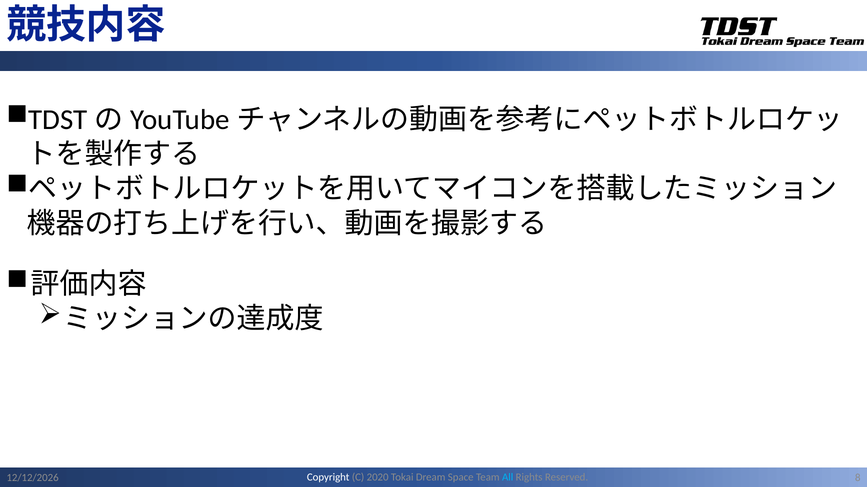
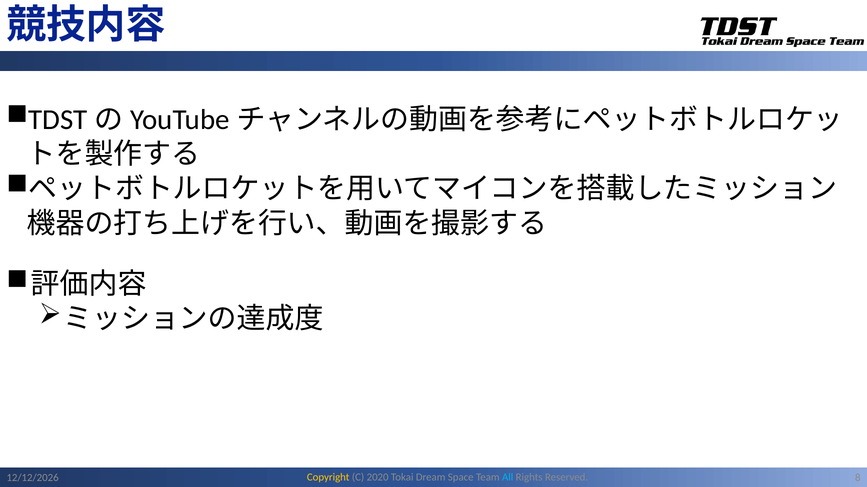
Copyright colour: white -> yellow (328, 478)
